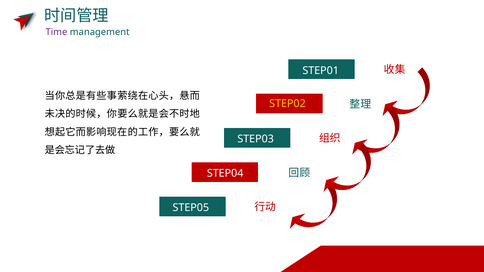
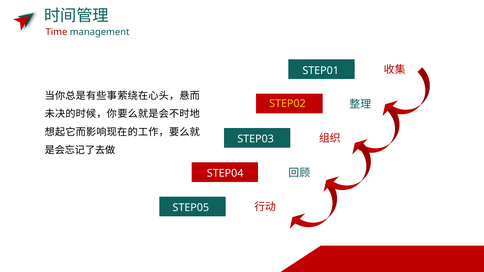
Time colour: purple -> red (56, 32)
